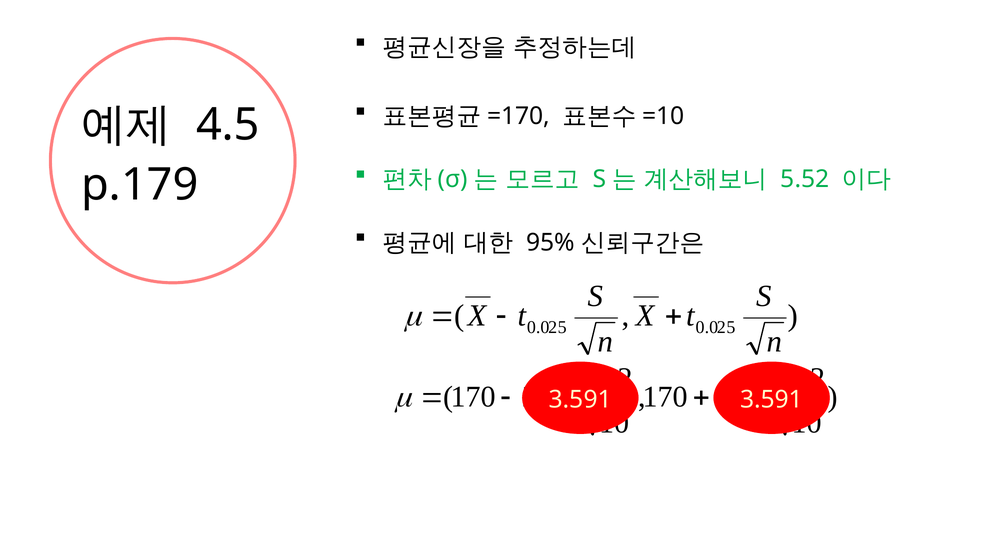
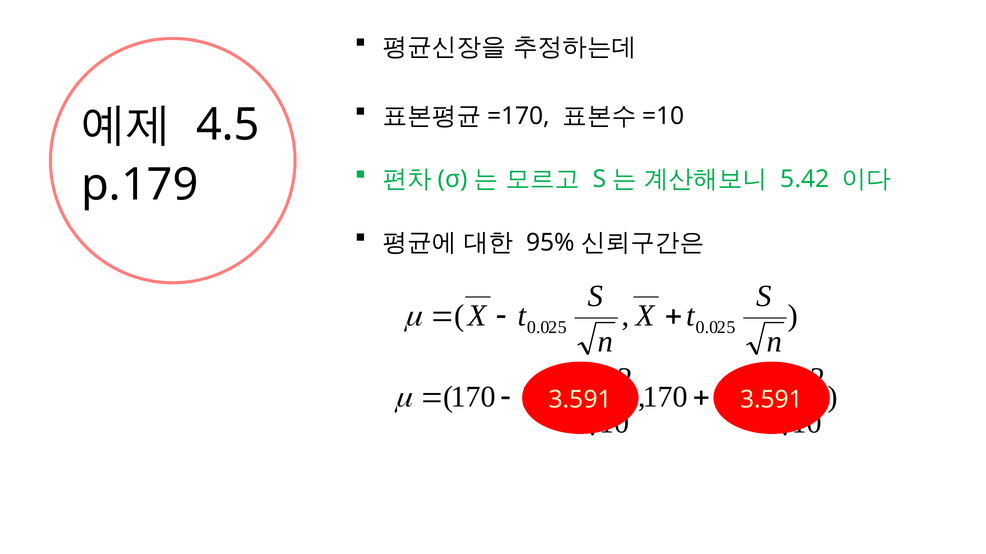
5.52: 5.52 -> 5.42 (805, 179)
